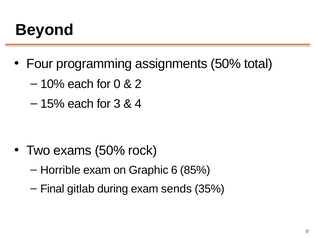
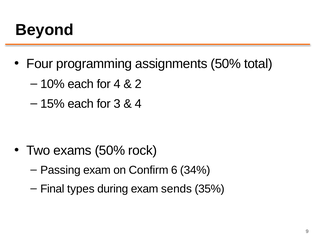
for 0: 0 -> 4 (117, 84)
Horrible: Horrible -> Passing (60, 170)
Graphic: Graphic -> Confirm (149, 170)
85%: 85% -> 34% (195, 170)
gitlab: gitlab -> types (81, 189)
